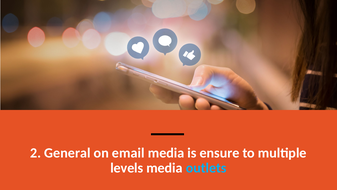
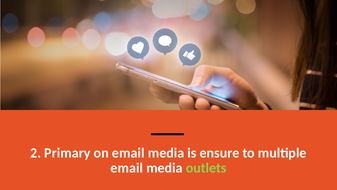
General: General -> Primary (67, 153)
levels: levels -> email (127, 168)
outlets colour: light blue -> light green (206, 168)
